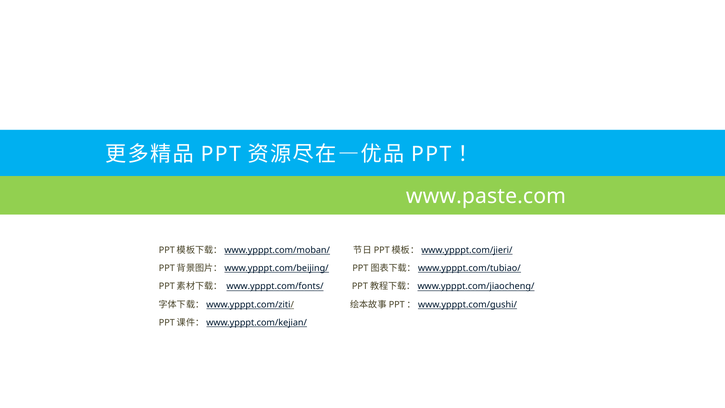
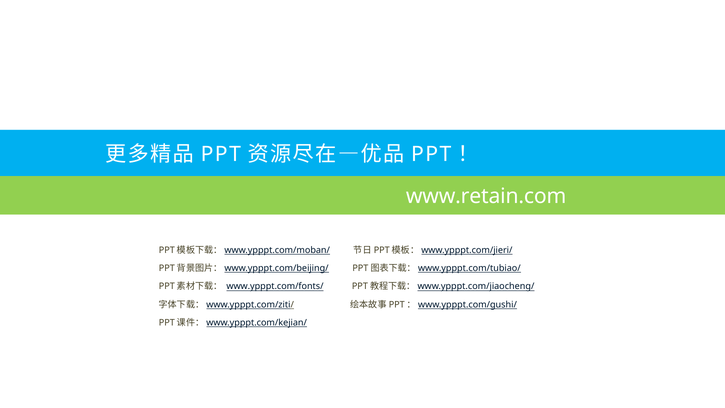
www.paste.com: www.paste.com -> www.retain.com (486, 196)
